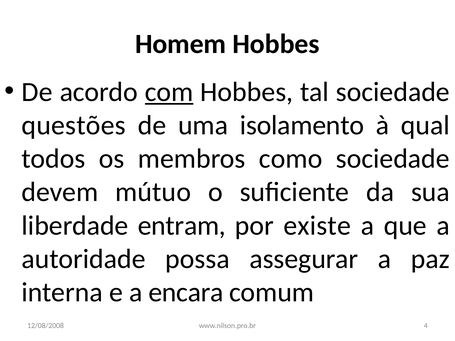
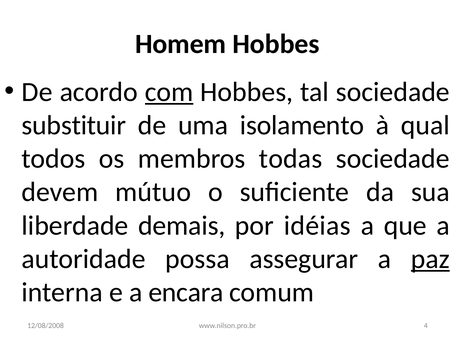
questões: questões -> substituir (74, 125)
como: como -> todas (291, 159)
entram: entram -> demais (182, 226)
existe: existe -> idéias (317, 226)
paz underline: none -> present (430, 259)
